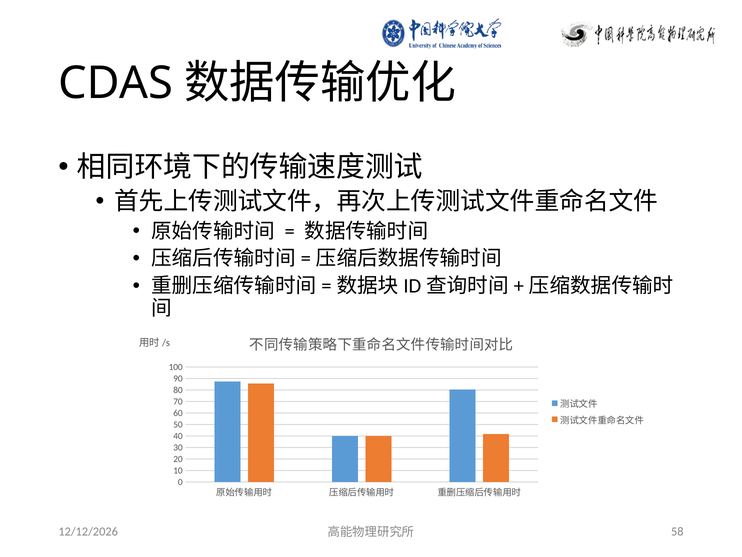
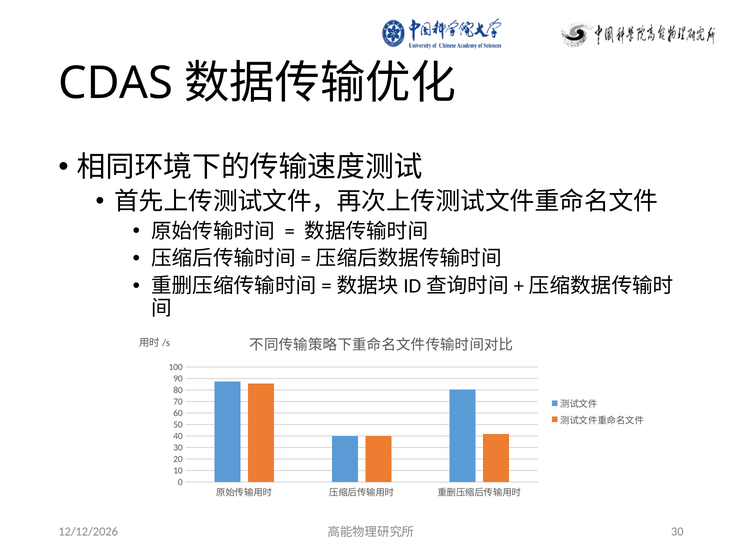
58: 58 -> 30 (677, 531)
